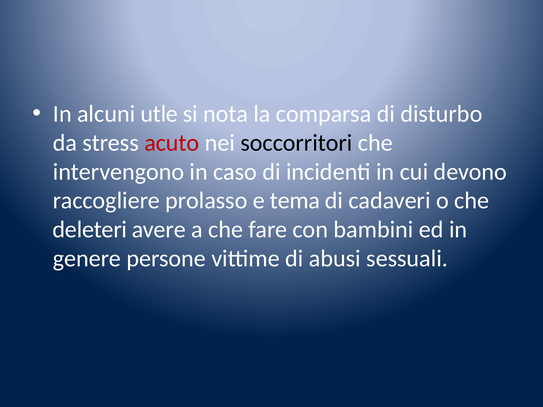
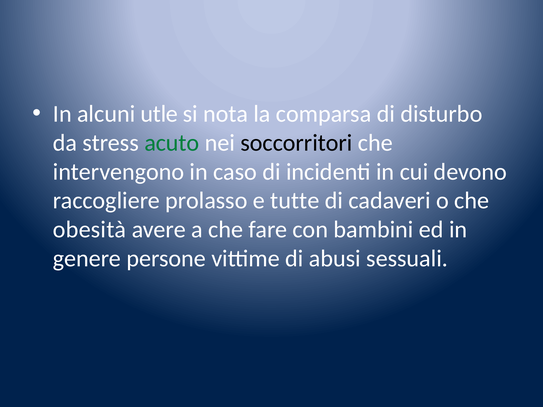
acuto colour: red -> green (172, 143)
tema: tema -> tutte (295, 201)
deleteri: deleteri -> obesità (90, 230)
